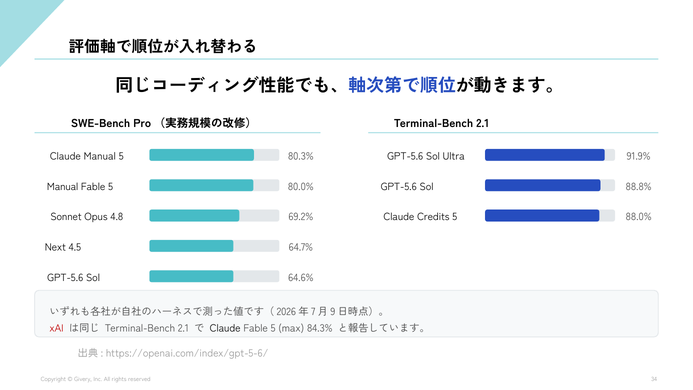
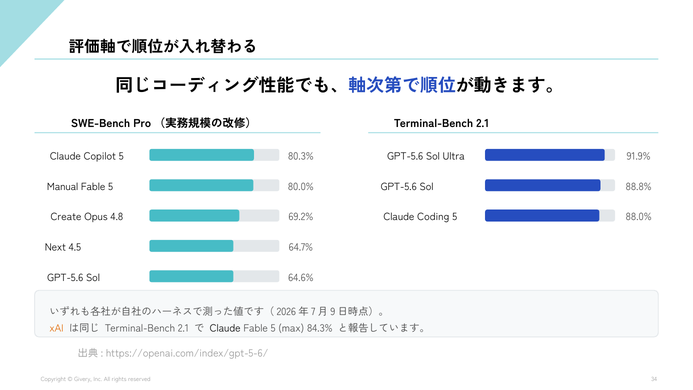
Claude Manual: Manual -> Copilot (100, 156)
Sonnet: Sonnet -> Create (66, 217)
Credits: Credits -> Coding (433, 217)
xAI colour: red -> orange (56, 328)
